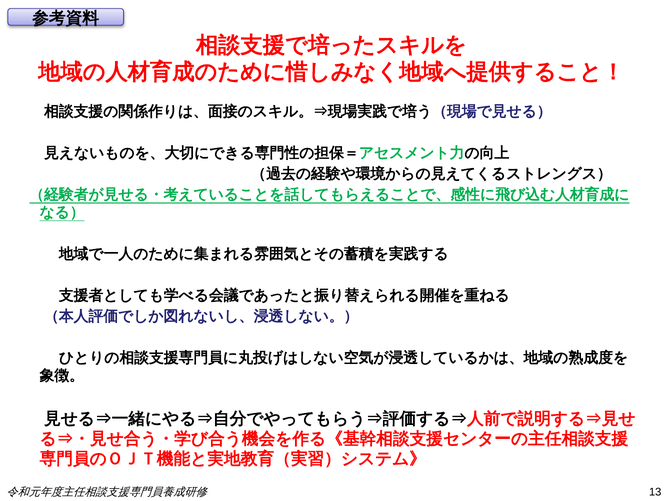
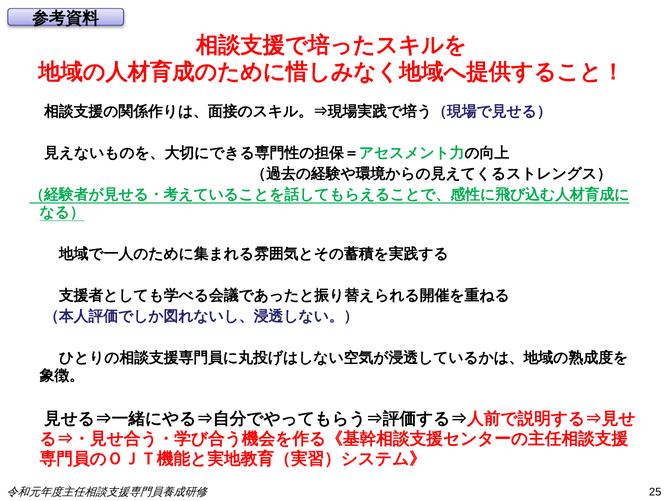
13: 13 -> 25 (655, 492)
